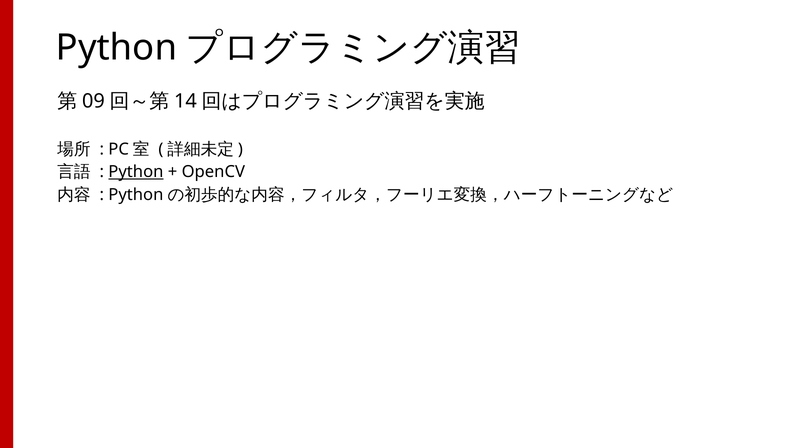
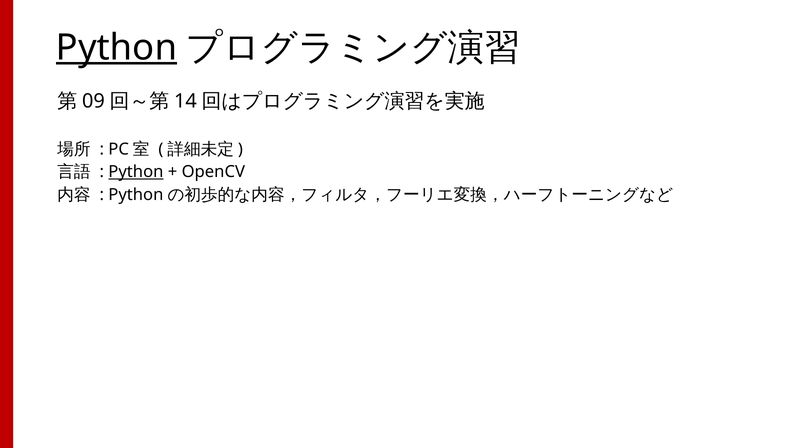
Python underline: none -> present (117, 48)
